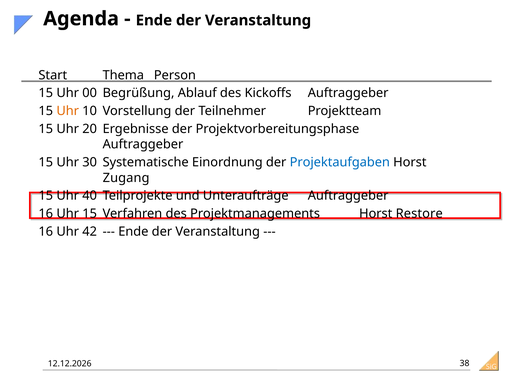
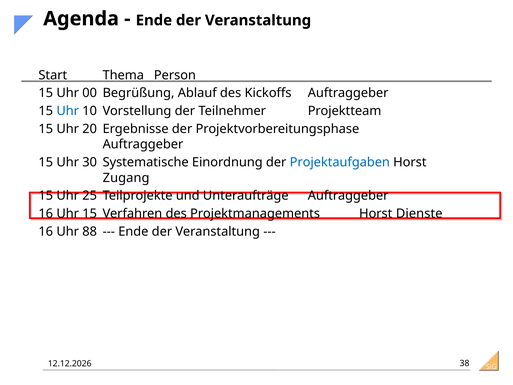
Uhr colour: orange -> blue (68, 111)
40: 40 -> 25 (90, 196)
Restore: Restore -> Dienste (419, 214)
42: 42 -> 88 (90, 232)
